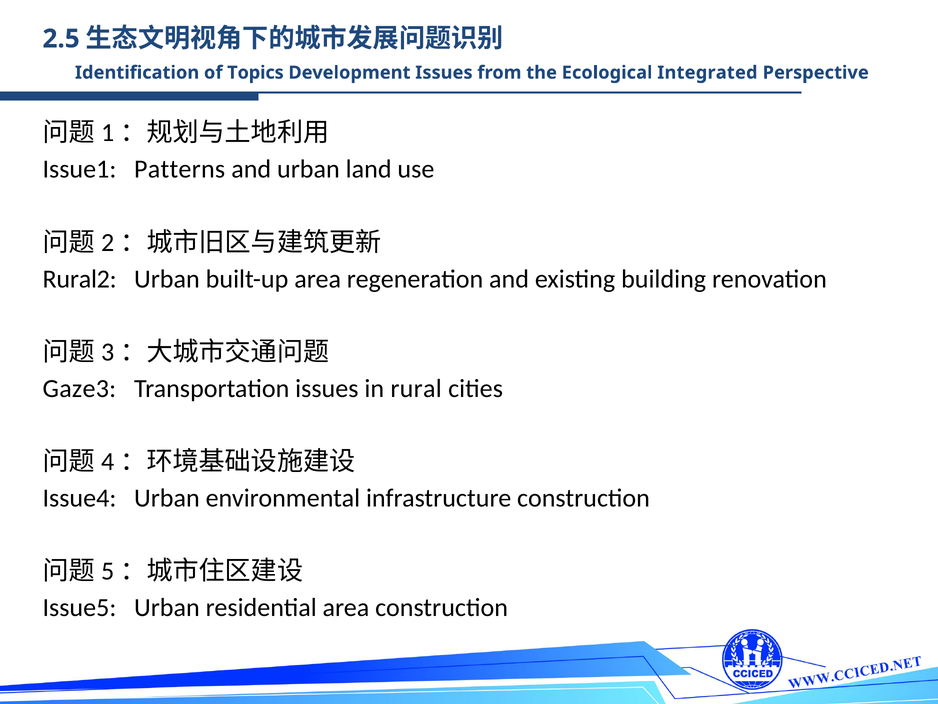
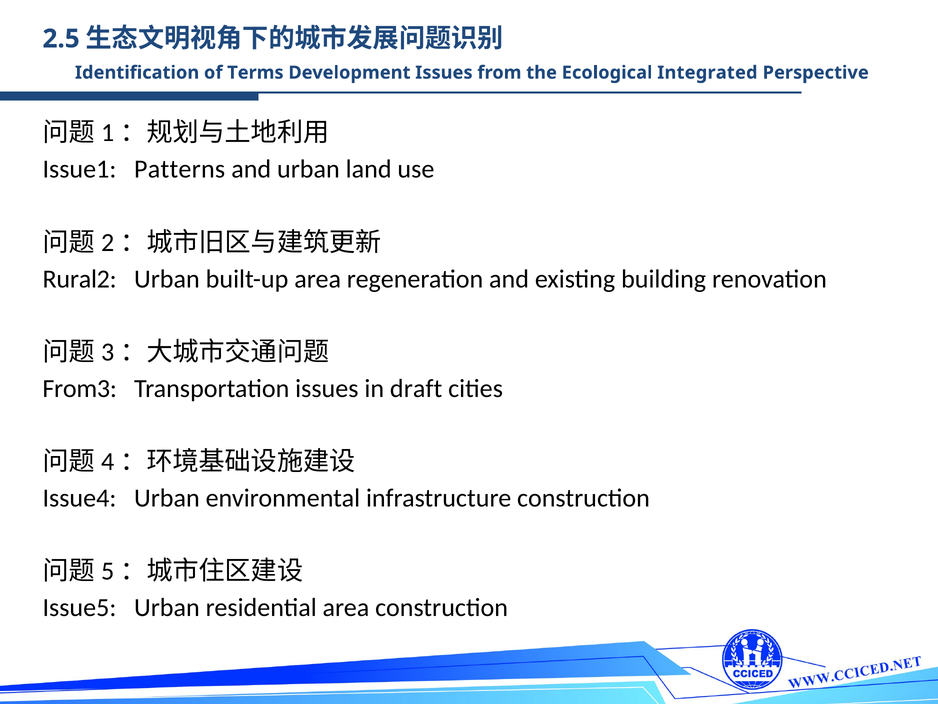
Topics: Topics -> Terms (255, 73)
Gaze3: Gaze3 -> From3 (80, 388)
rural: rural -> draft (416, 388)
